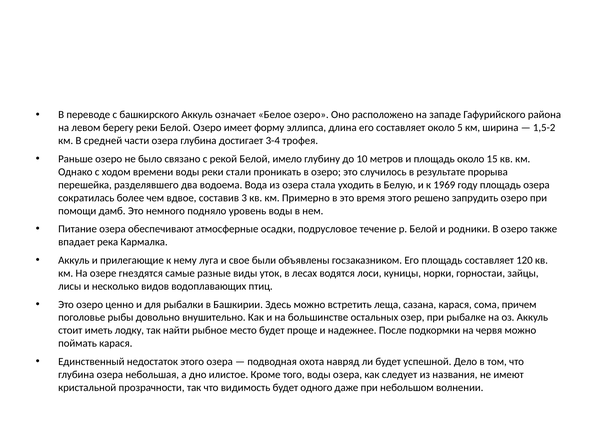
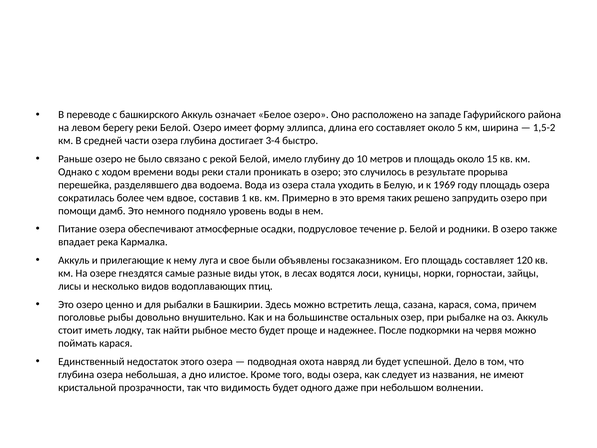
трофея: трофея -> быстро (300, 141)
3: 3 -> 1 (244, 198)
время этого: этого -> таких (400, 198)
